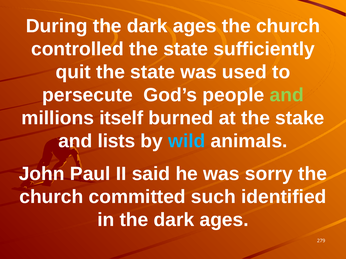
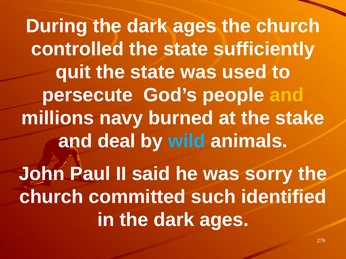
and colour: light green -> yellow (287, 95)
itself: itself -> navy (121, 118)
lists: lists -> deal (116, 141)
